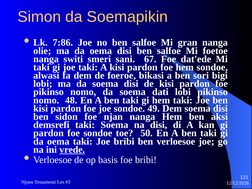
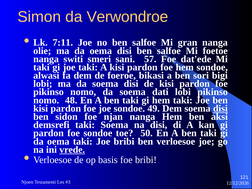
Soemapikin: Soemapikin -> Verwondroe (127, 17)
7:86: 7:86 -> 7:11 (63, 43)
67: 67 -> 57 (150, 59)
disi underline: none -> present (220, 108)
